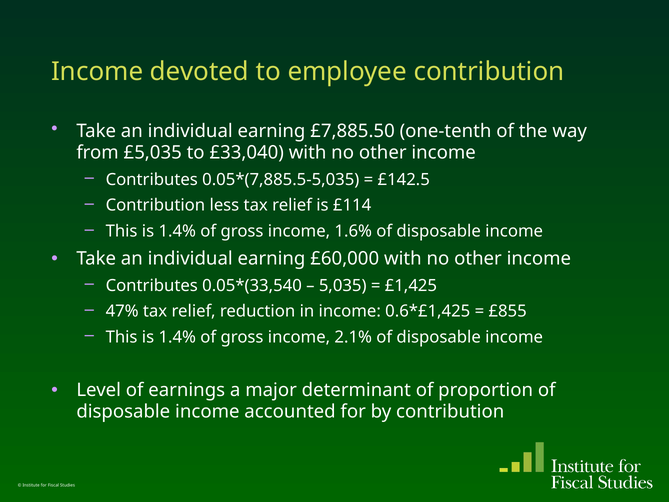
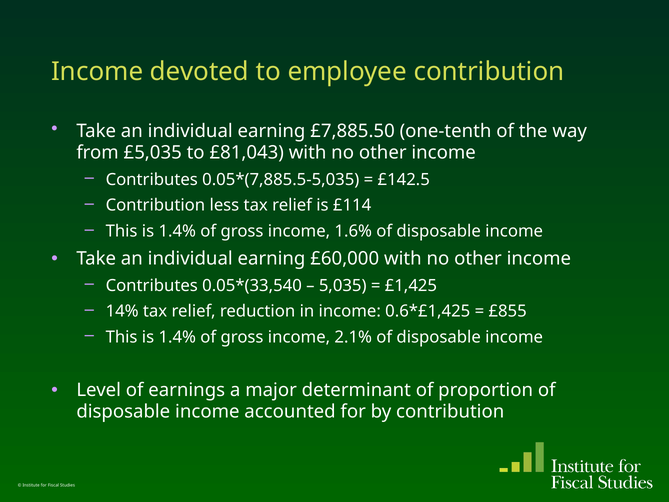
£33,040: £33,040 -> £81,043 (247, 152)
47%: 47% -> 14% (122, 311)
